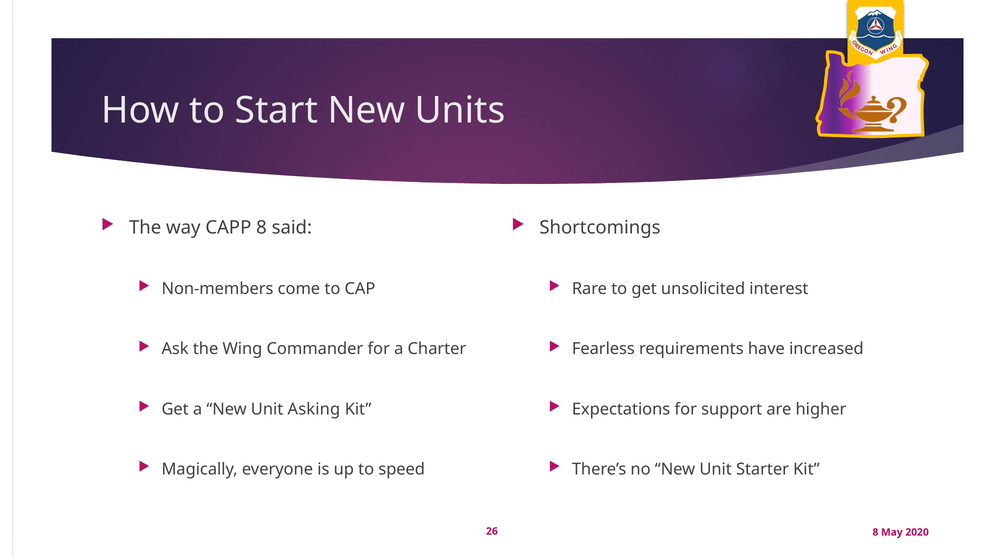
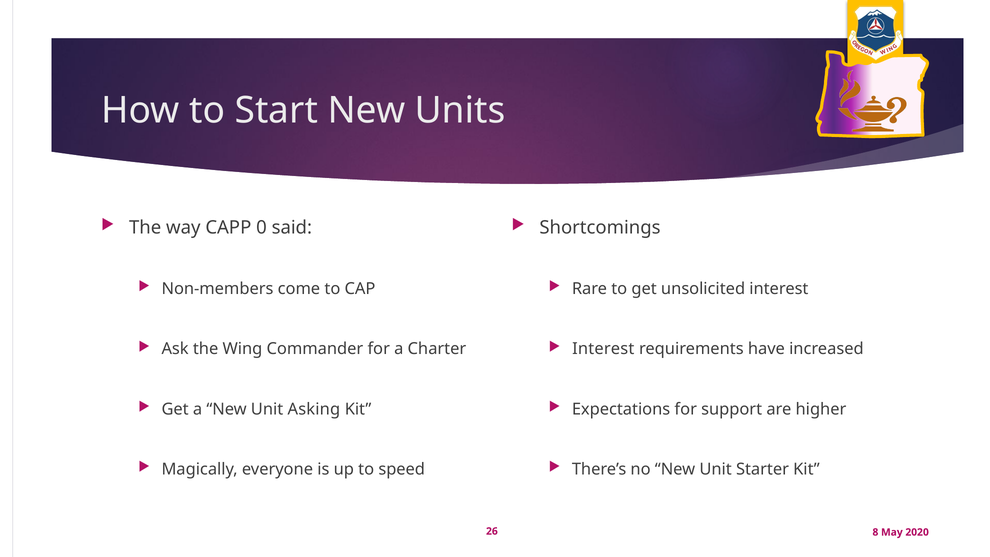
CAPP 8: 8 -> 0 (262, 228)
Fearless: Fearless -> Interest (603, 349)
